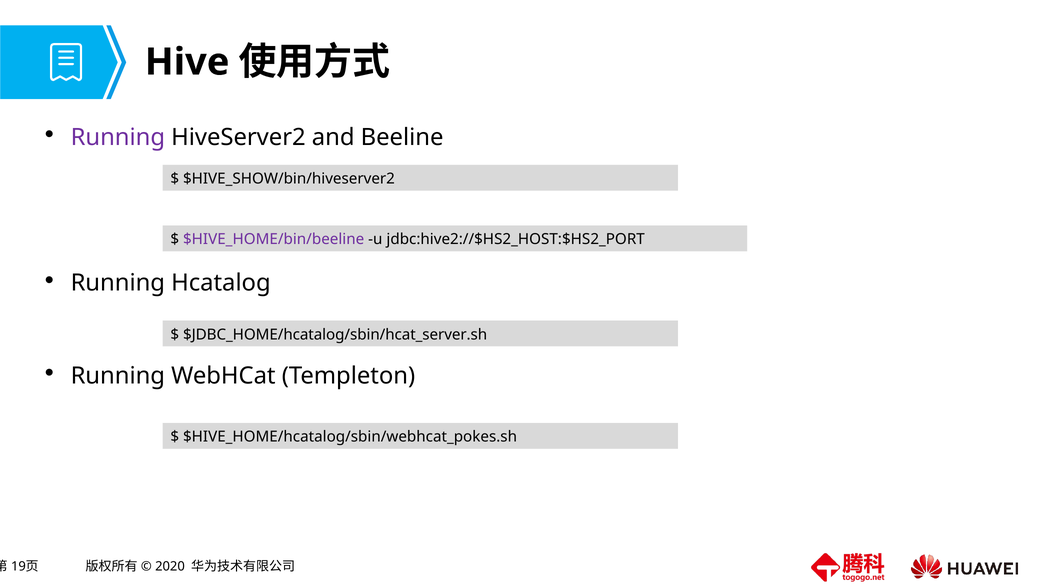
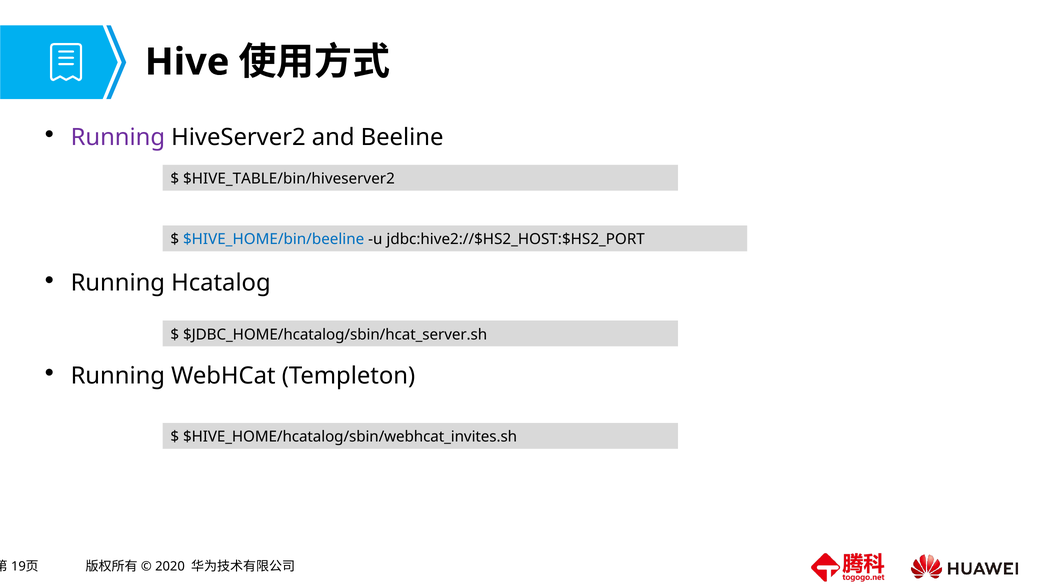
$HIVE_SHOW/bin/hiveserver2: $HIVE_SHOW/bin/hiveserver2 -> $HIVE_TABLE/bin/hiveserver2 (289, 179)
$HIVE_HOME/bin/beeline colour: purple -> blue (274, 240)
$HIVE_HOME/hcatalog/sbin/webhcat_pokes.sh: $HIVE_HOME/hcatalog/sbin/webhcat_pokes.sh -> $HIVE_HOME/hcatalog/sbin/webhcat_invites.sh (350, 437)
